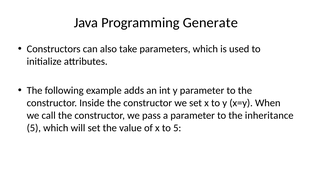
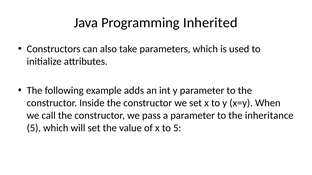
Generate: Generate -> Inherited (210, 23)
